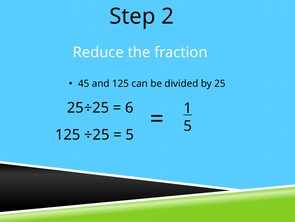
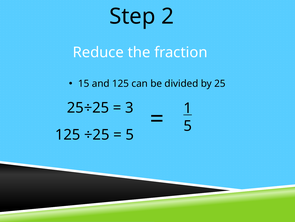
45: 45 -> 15 (84, 83)
6: 6 -> 3 (129, 107)
